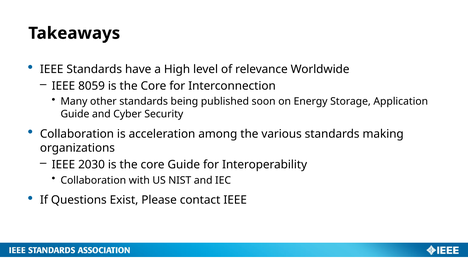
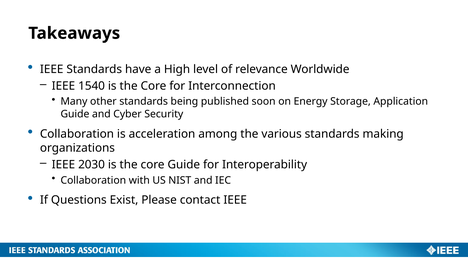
8059: 8059 -> 1540 (92, 86)
